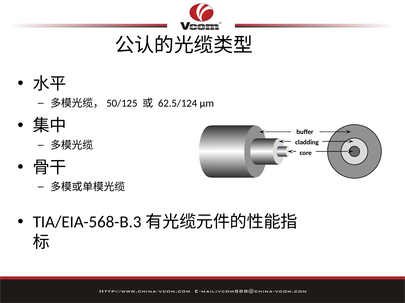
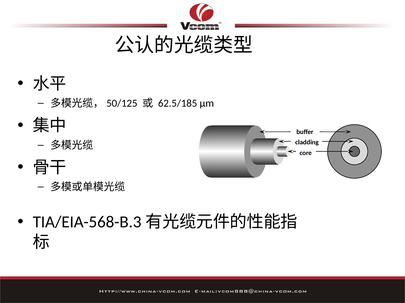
62.5/124: 62.5/124 -> 62.5/185 (178, 104)
